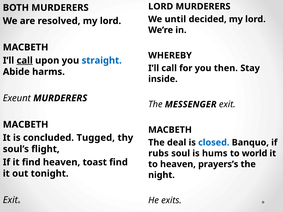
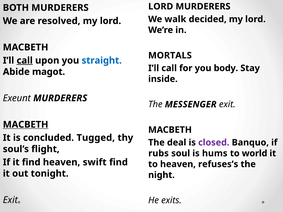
until: until -> walk (175, 19)
WHEREBY: WHEREBY -> MORTALS (170, 55)
then: then -> body (226, 68)
harms: harms -> magot (49, 72)
MACBETH underline: none -> present (26, 125)
closed colour: blue -> purple (214, 143)
toast: toast -> swift (95, 162)
prayers’s: prayers’s -> refuses’s (218, 164)
